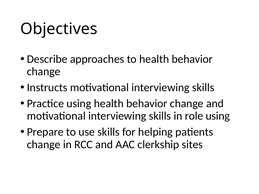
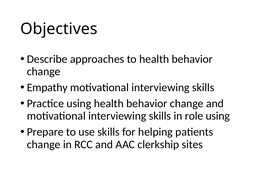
Instructs: Instructs -> Empathy (47, 88)
